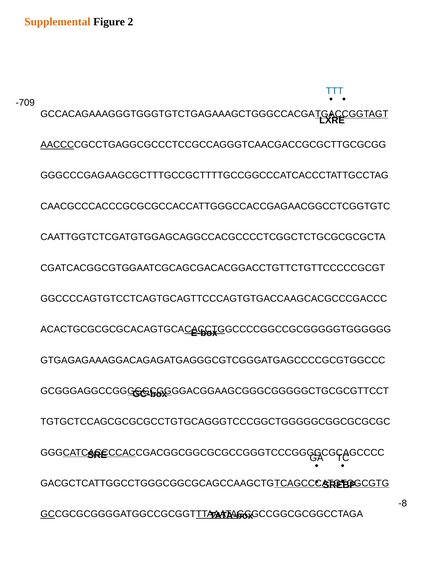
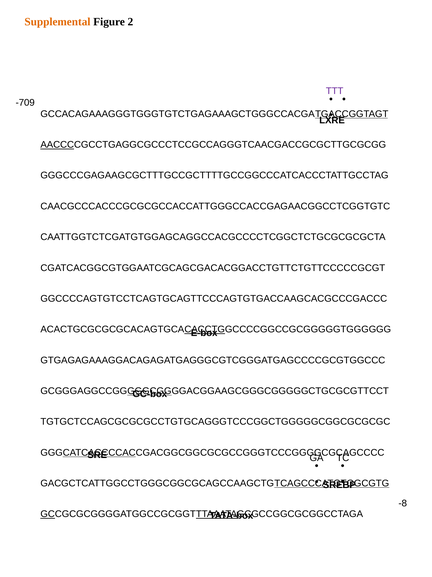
TTT colour: blue -> purple (335, 91)
